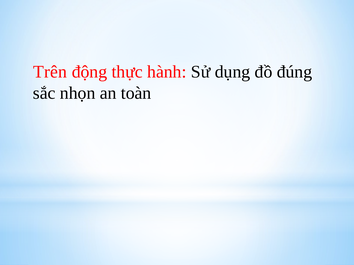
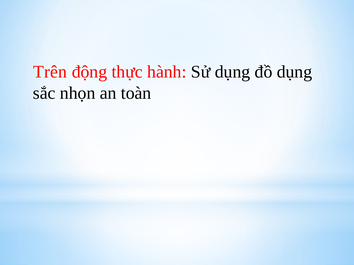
đồ đúng: đúng -> dụng (294, 72)
